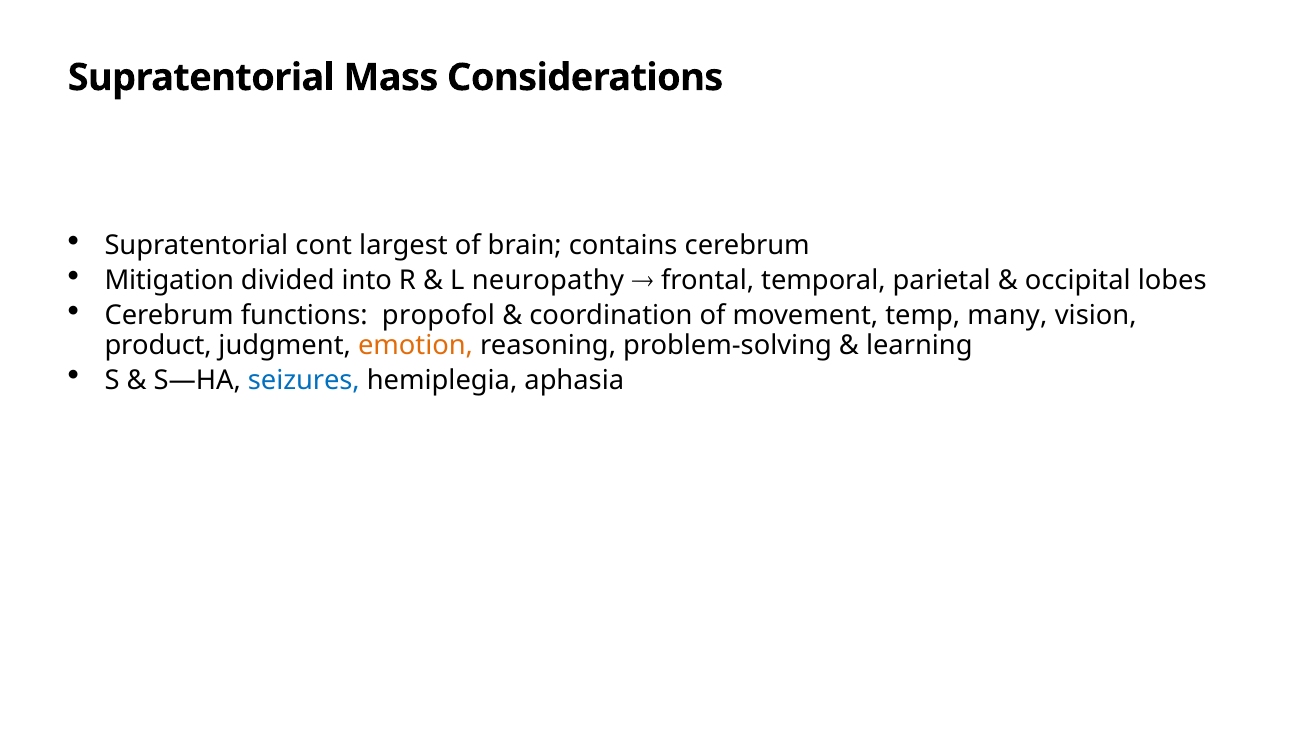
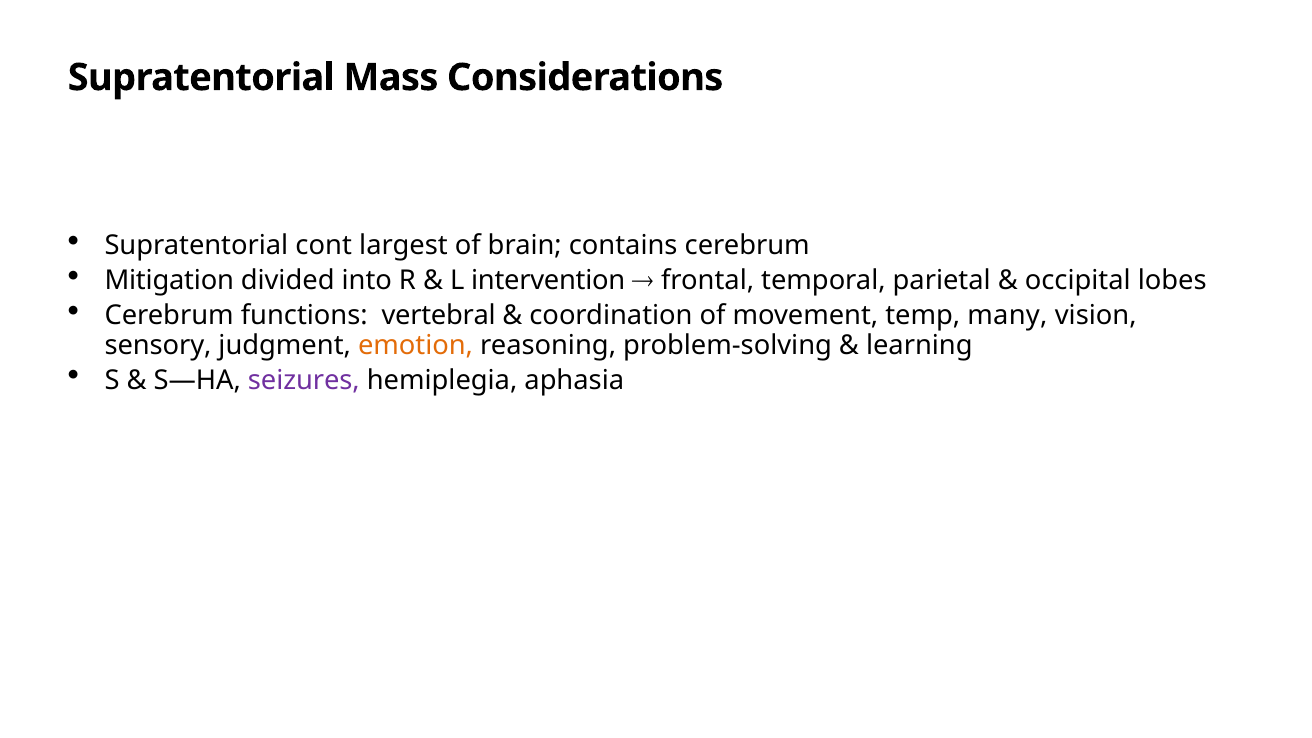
neuropathy: neuropathy -> intervention (548, 281)
propofol: propofol -> vertebral (439, 316)
product: product -> sensory (158, 345)
seizures colour: blue -> purple (304, 380)
